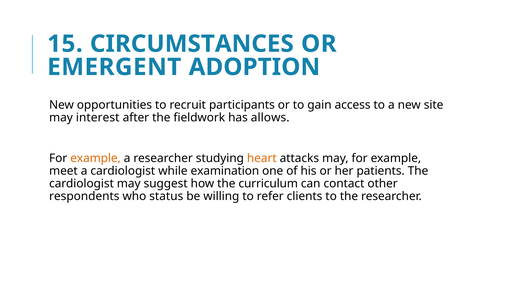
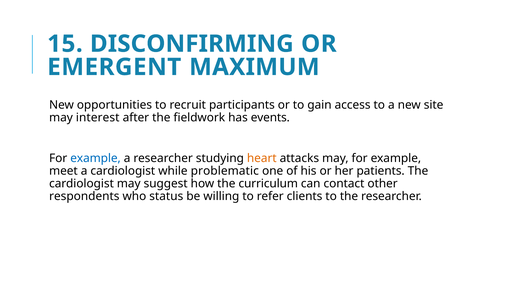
CIRCUMSTANCES: CIRCUMSTANCES -> DISCONFIRMING (192, 44)
ADOPTION: ADOPTION -> MAXIMUM (254, 67)
allows: allows -> events (270, 118)
example colour: orange -> blue (96, 158)
examination: examination -> problematic (225, 171)
